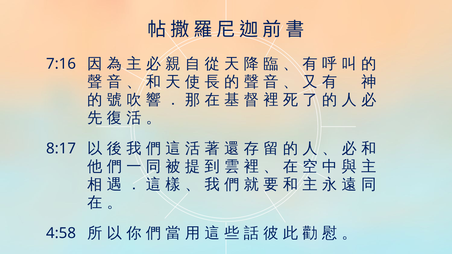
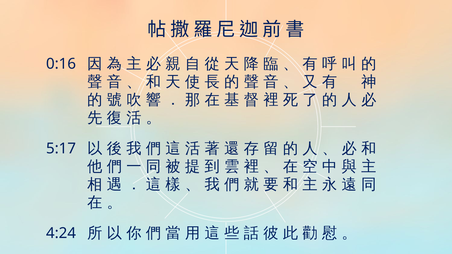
7:16: 7:16 -> 0:16 (61, 64)
8:17: 8:17 -> 5:17 (61, 149)
4:58: 4:58 -> 4:24 (61, 233)
